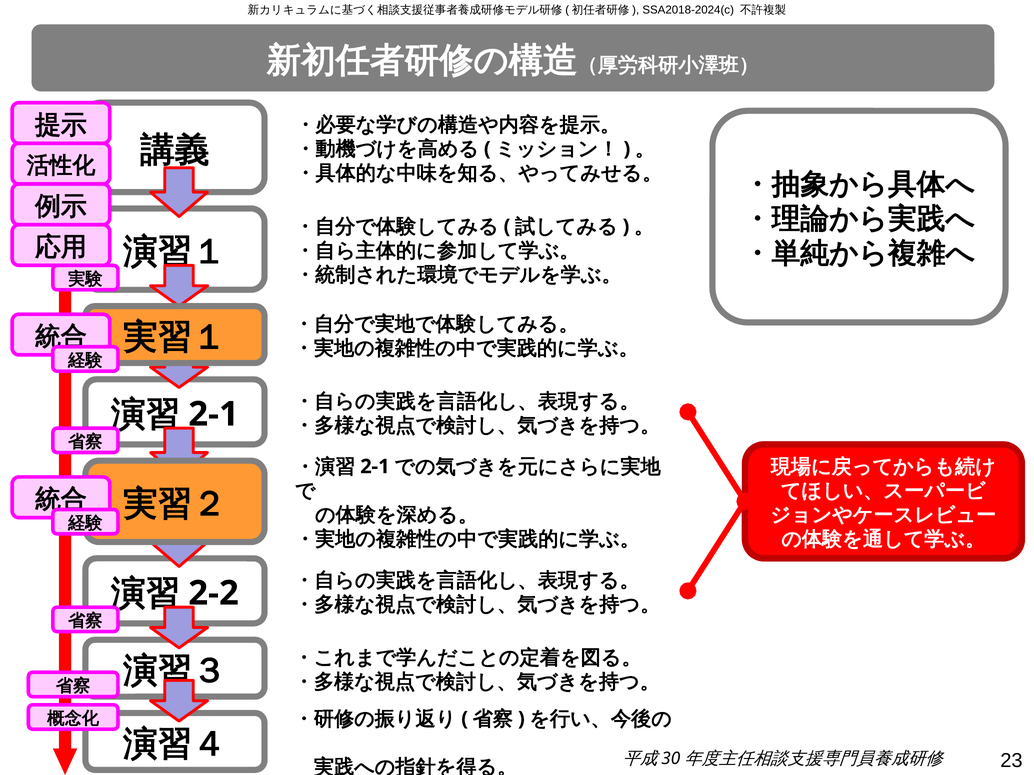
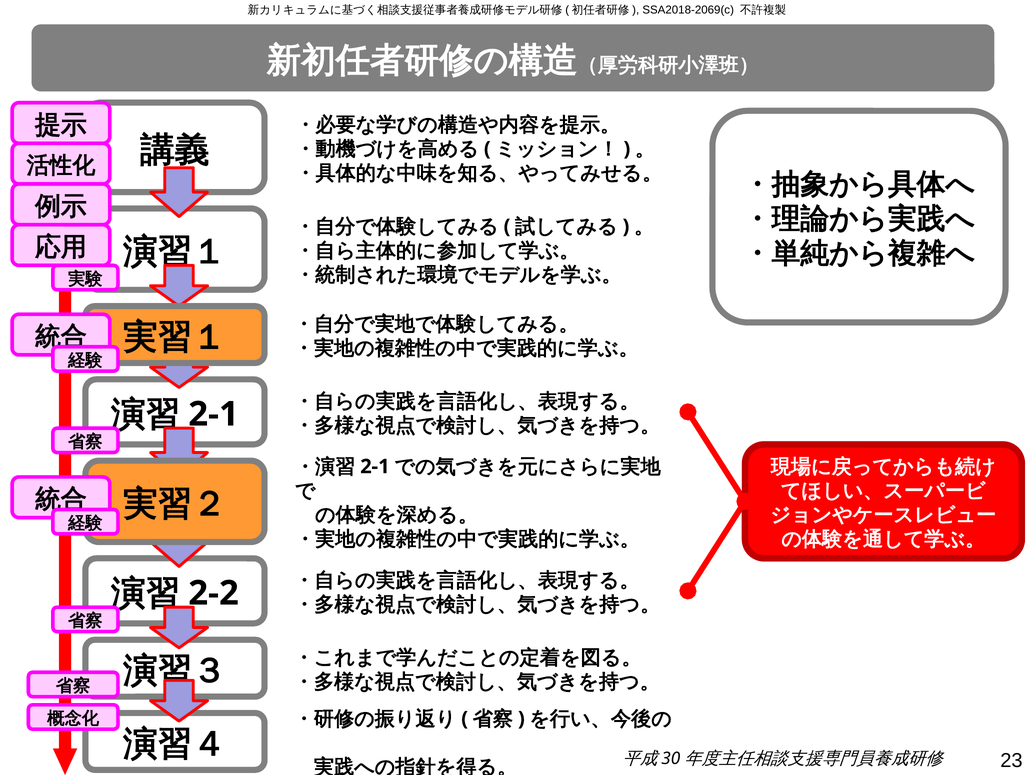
SSA2018-2024(c: SSA2018-2024(c -> SSA2018-2069(c (688, 10)
